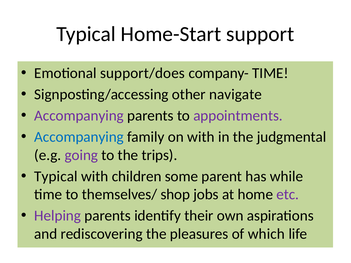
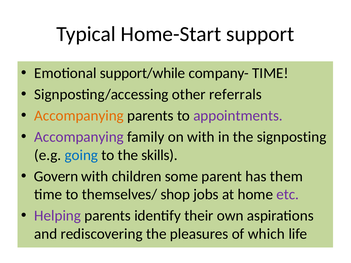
support/does: support/does -> support/while (143, 73)
navigate: navigate -> referrals (235, 95)
Accompanying colour: purple -> orange (79, 116)
Accompanying colour: blue -> purple (79, 137)
judgmental: judgmental -> signposting (292, 137)
going colour: purple -> blue (81, 155)
trips: trips -> skills (160, 155)
Typical: Typical -> Govern (56, 177)
while: while -> them (286, 177)
